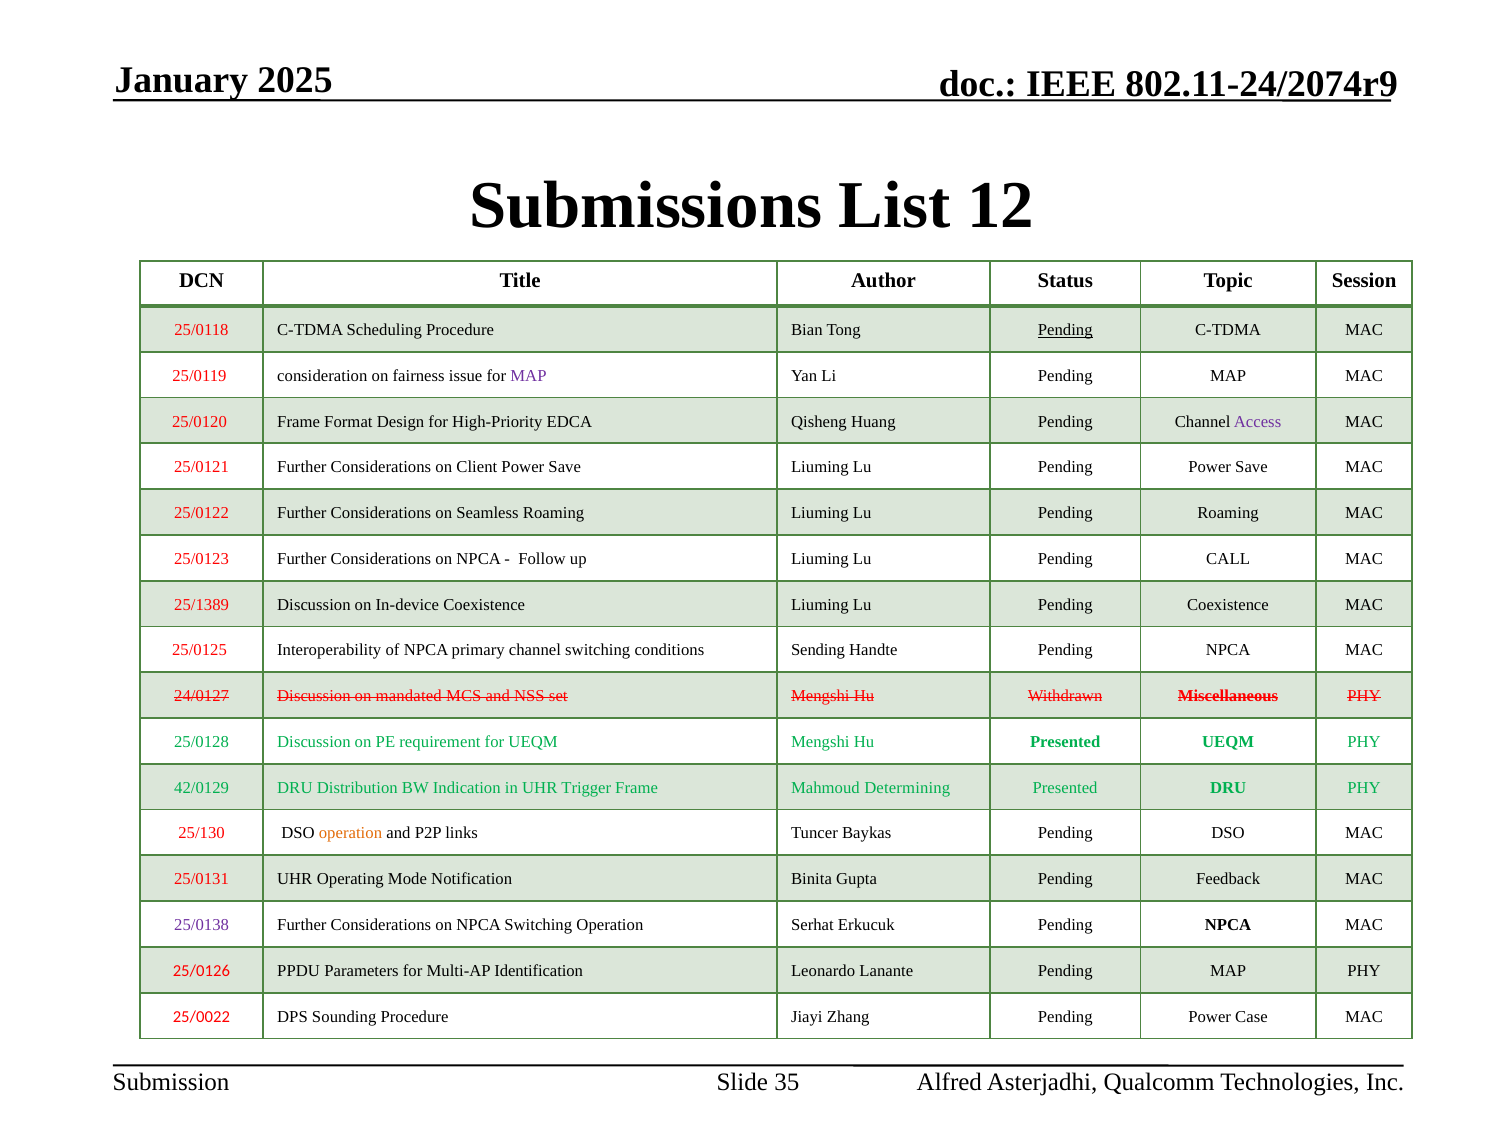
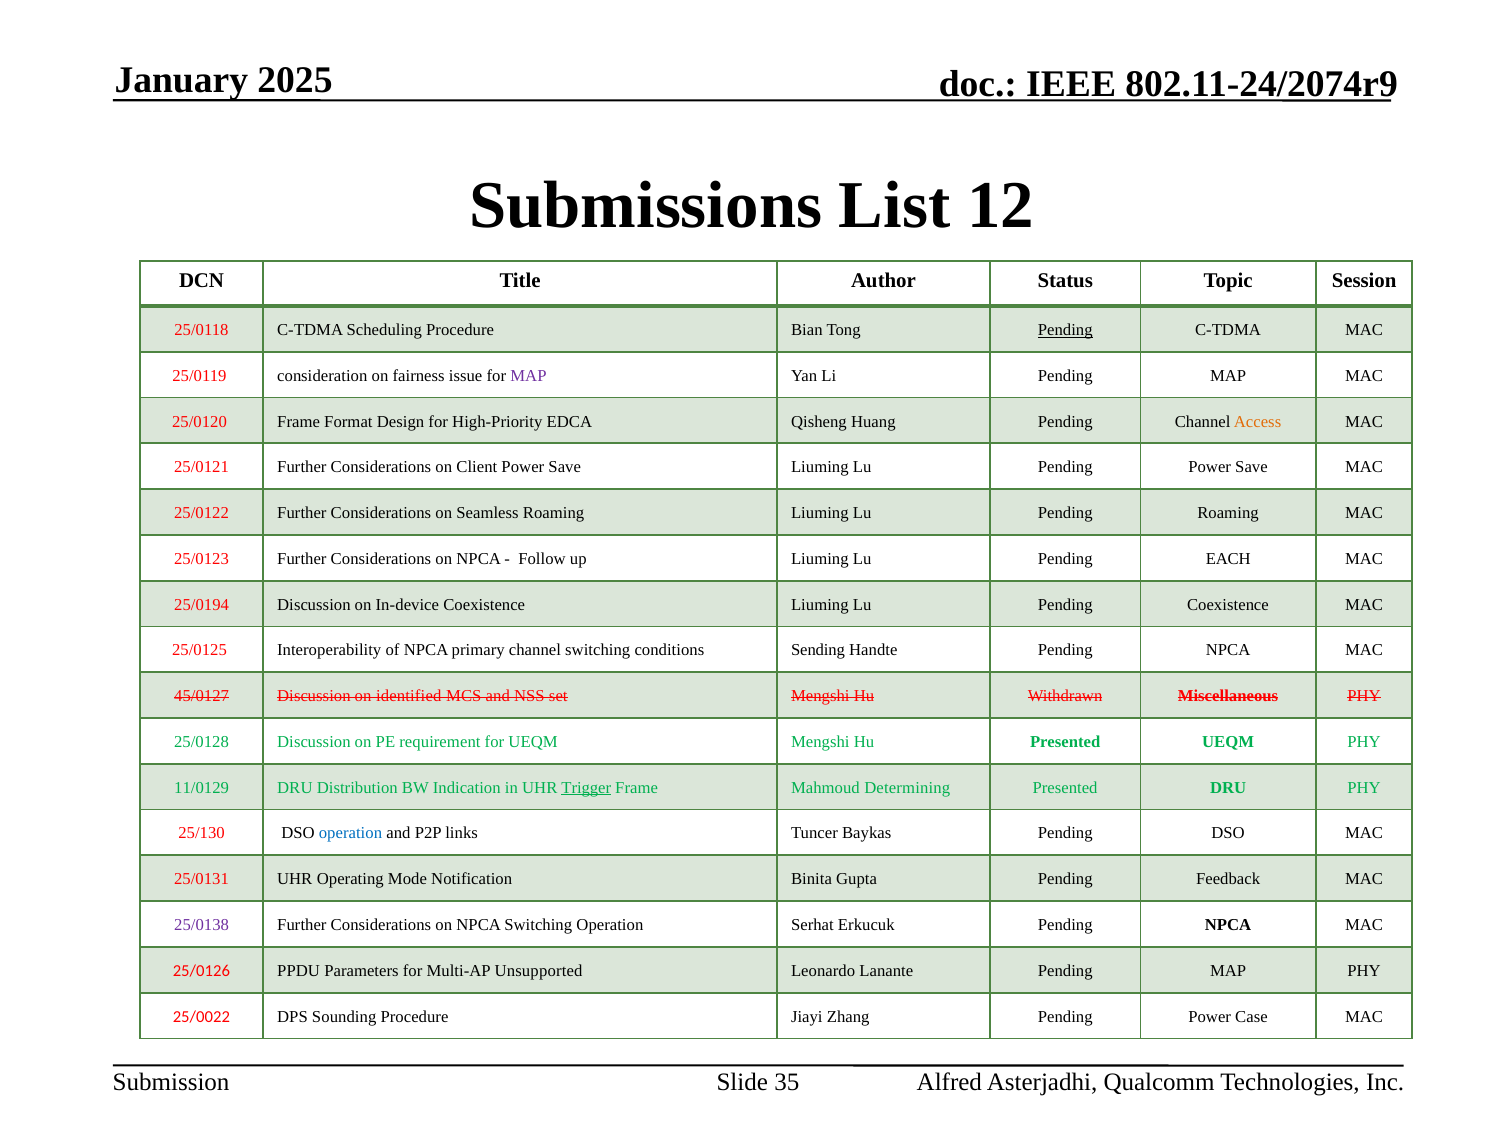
Access colour: purple -> orange (1258, 422)
CALL: CALL -> EACH (1228, 559)
25/1389: 25/1389 -> 25/0194 (202, 605)
24/0127: 24/0127 -> 45/0127 (202, 696)
mandated: mandated -> identified (409, 696)
42/0129: 42/0129 -> 11/0129 (202, 788)
Trigger underline: none -> present (586, 788)
operation colour: orange -> blue (350, 833)
Identification: Identification -> Unsupported (539, 971)
